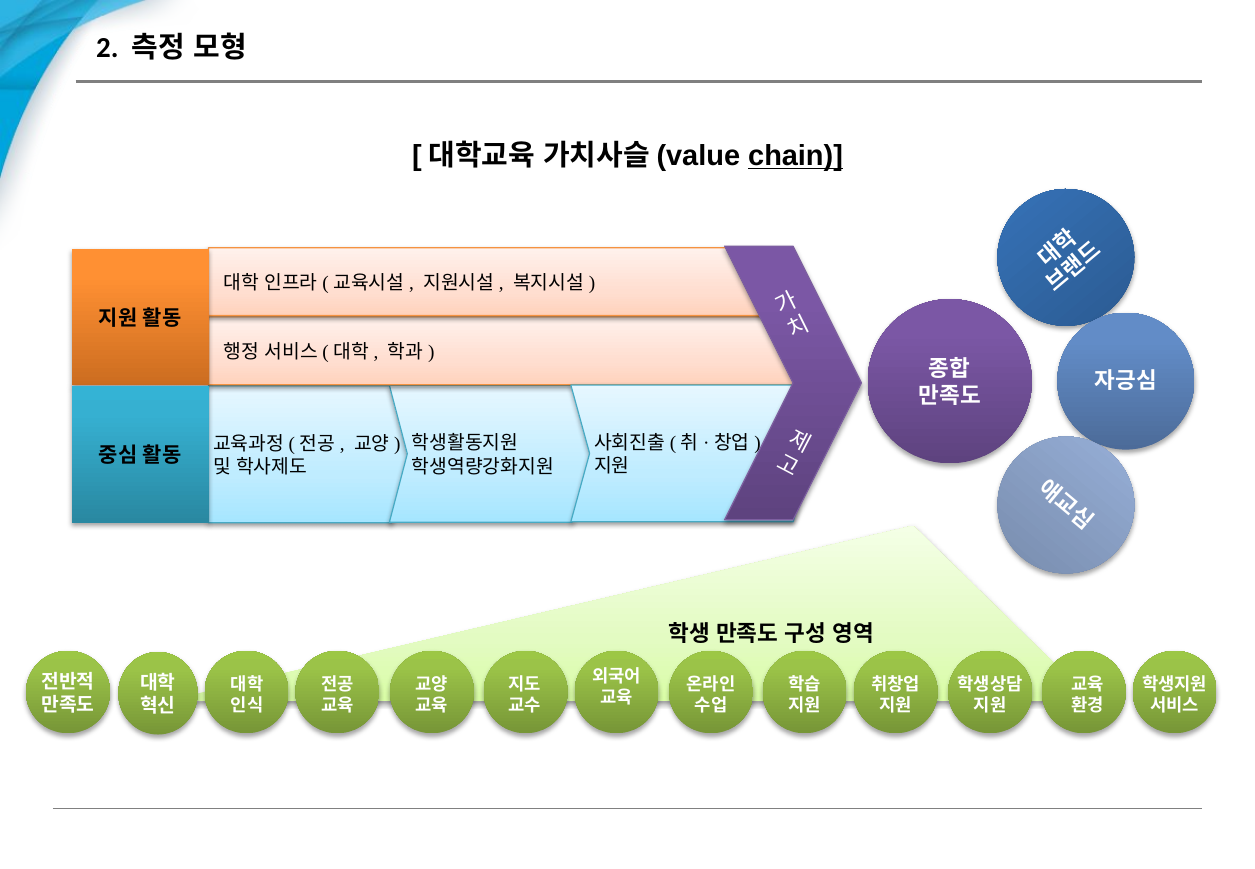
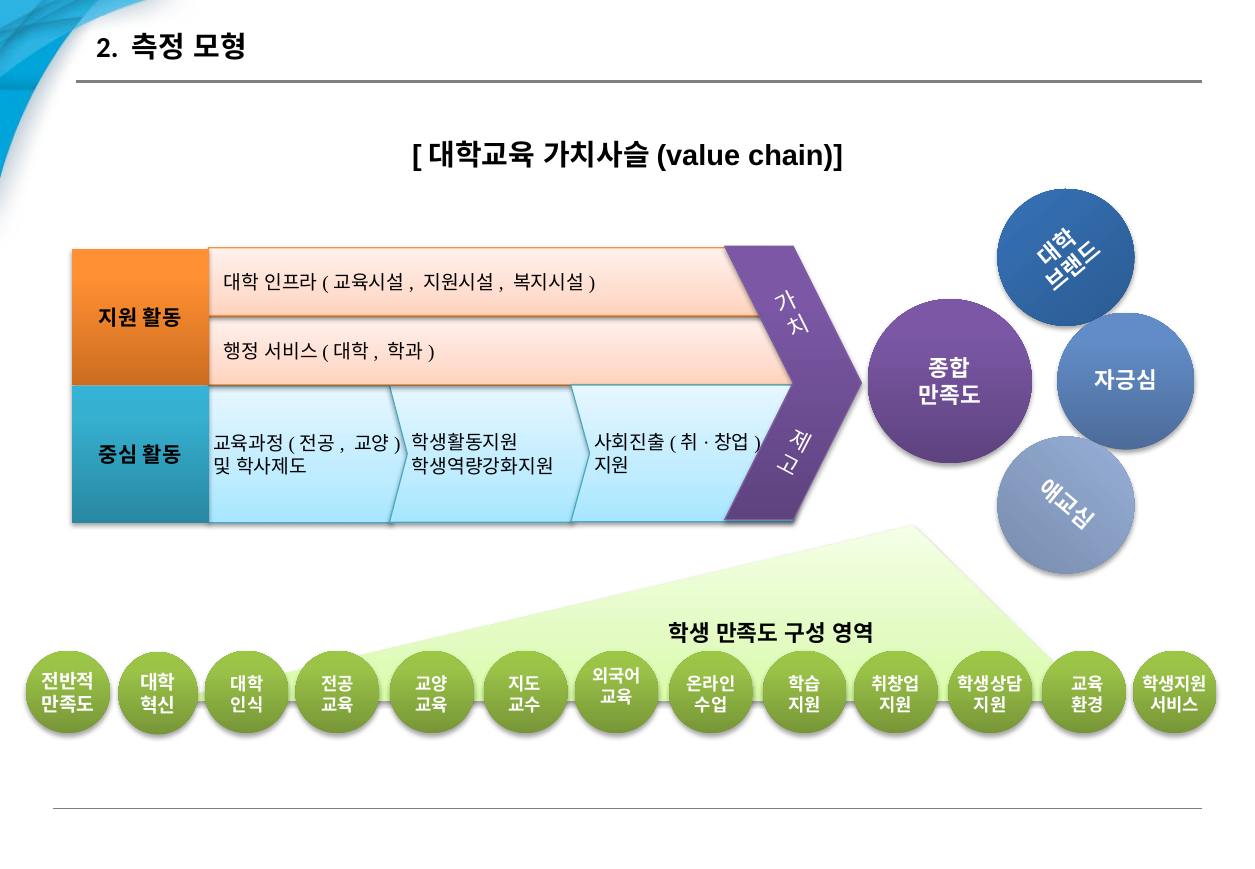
chain underline: present -> none (796, 156)
